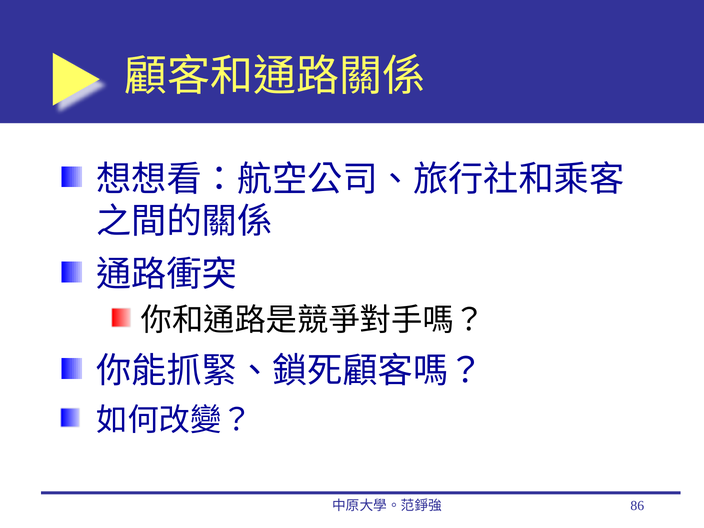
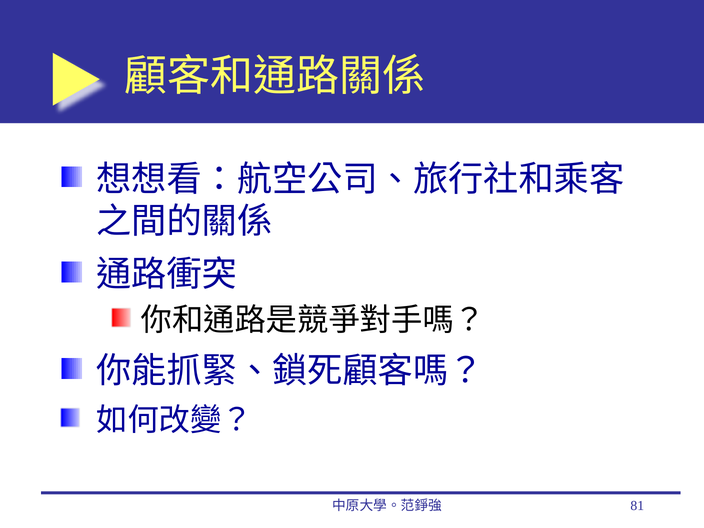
86: 86 -> 81 (637, 505)
